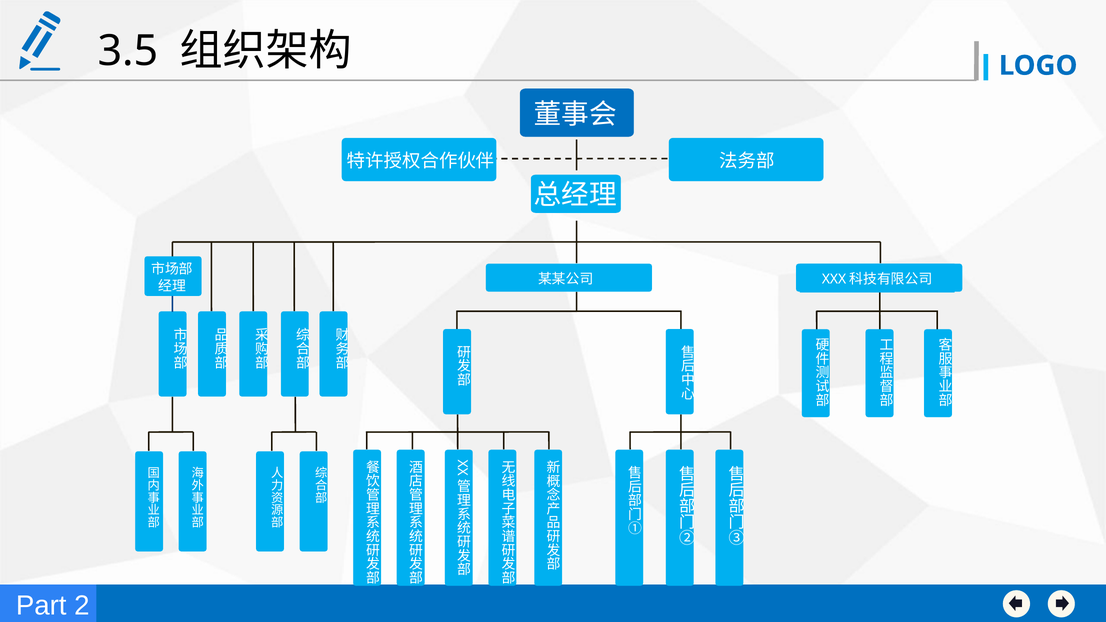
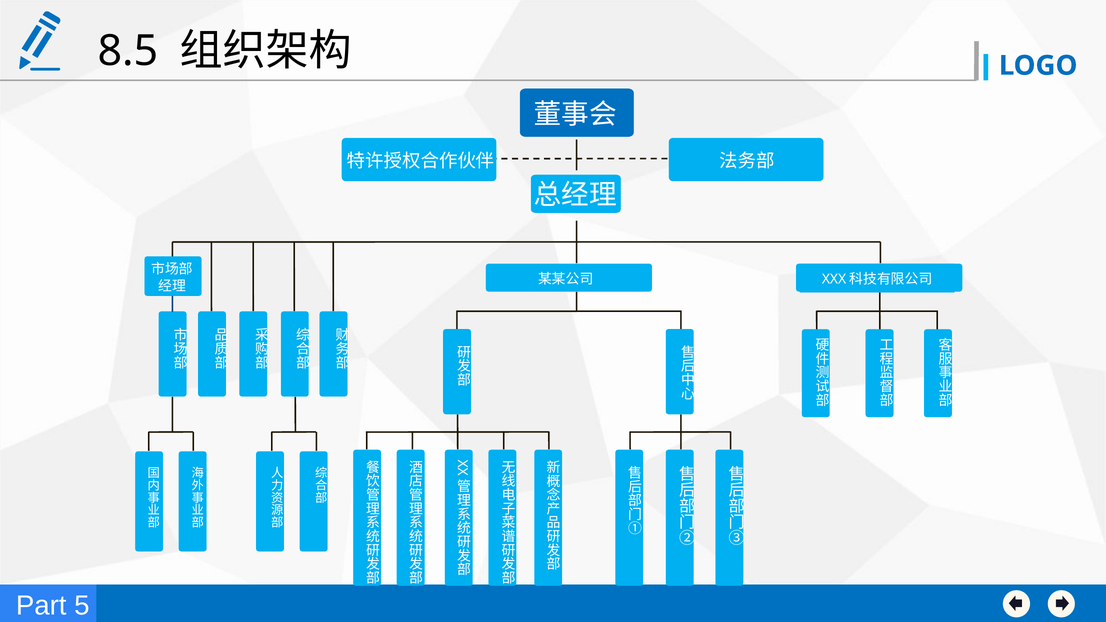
3.5: 3.5 -> 8.5 (128, 51)
2: 2 -> 5 (82, 606)
